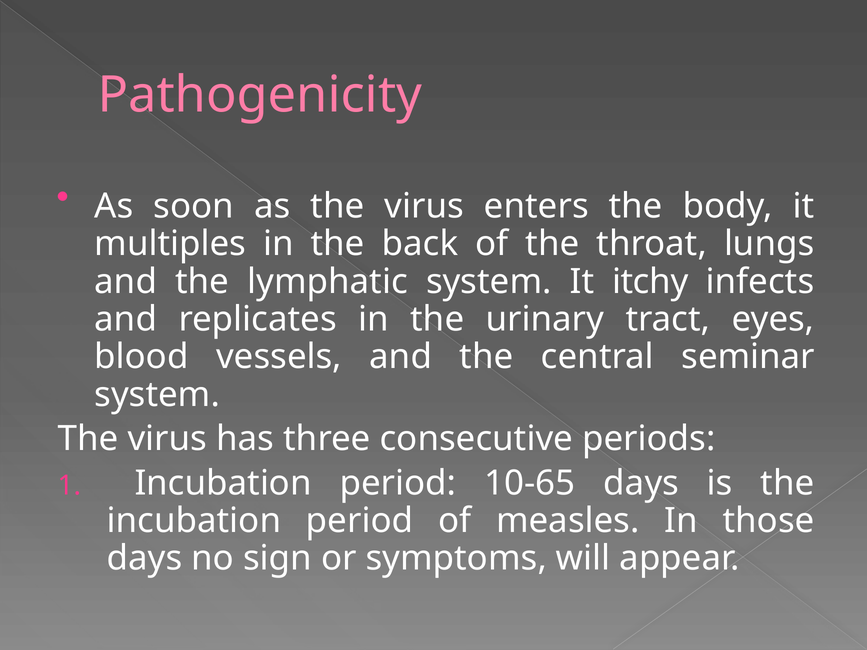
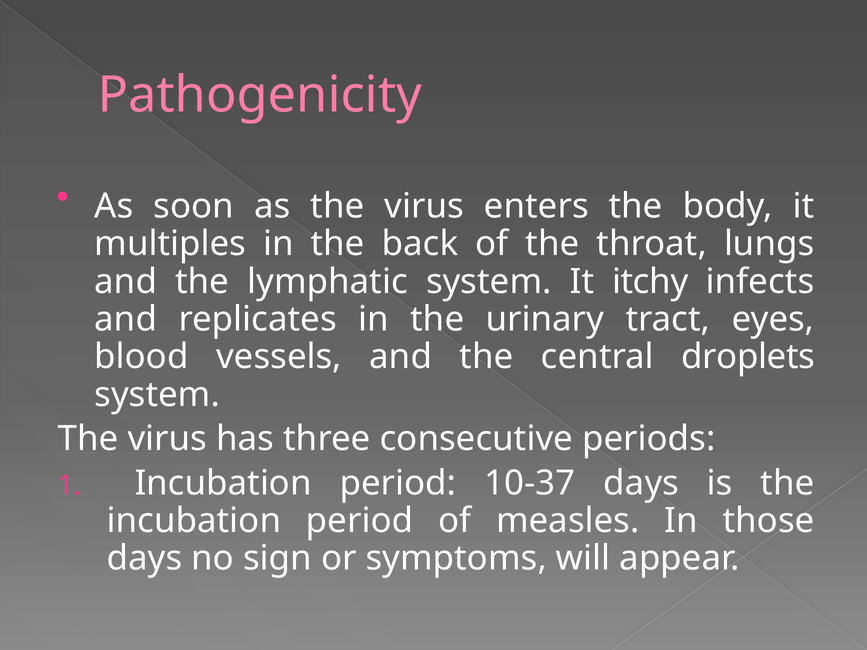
seminar: seminar -> droplets (748, 357)
10-65: 10-65 -> 10-37 (530, 483)
